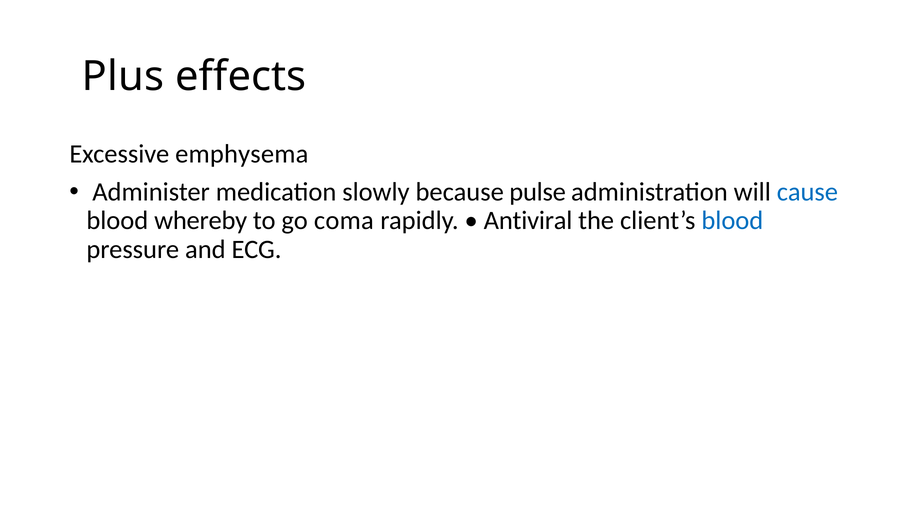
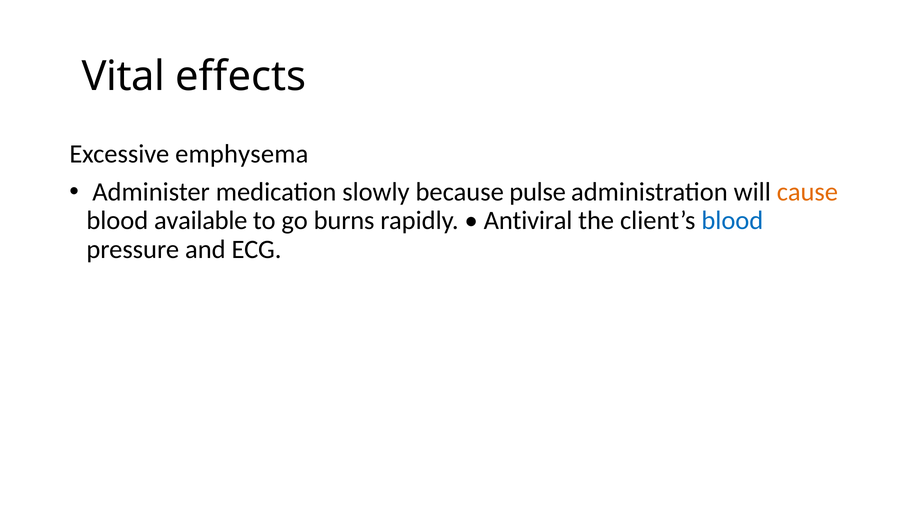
Plus: Plus -> Vital (123, 76)
cause colour: blue -> orange (807, 192)
whereby: whereby -> available (201, 221)
coma: coma -> burns (344, 221)
